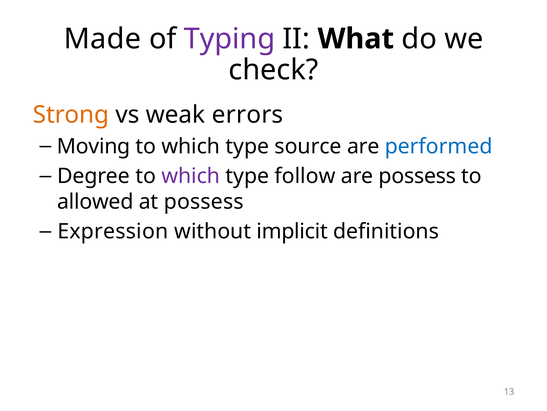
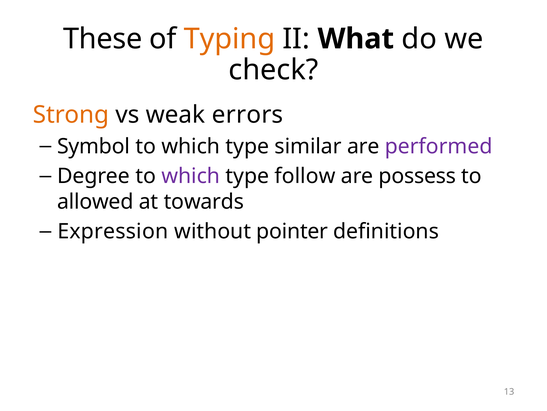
Made: Made -> These (103, 39)
Typing colour: purple -> orange (230, 39)
Moving: Moving -> Symbol (94, 146)
source: source -> similar (308, 146)
performed colour: blue -> purple (439, 146)
at possess: possess -> towards (204, 201)
implicit: implicit -> pointer (292, 231)
